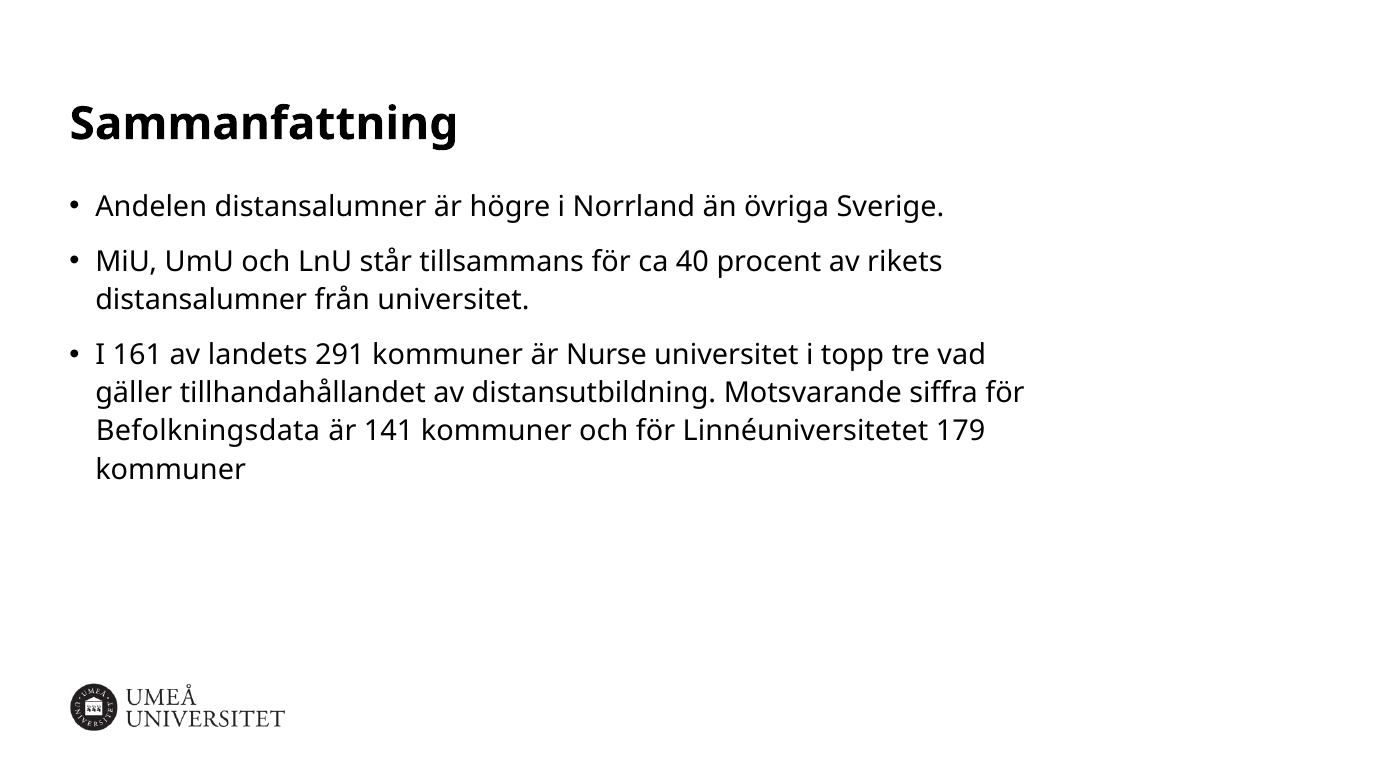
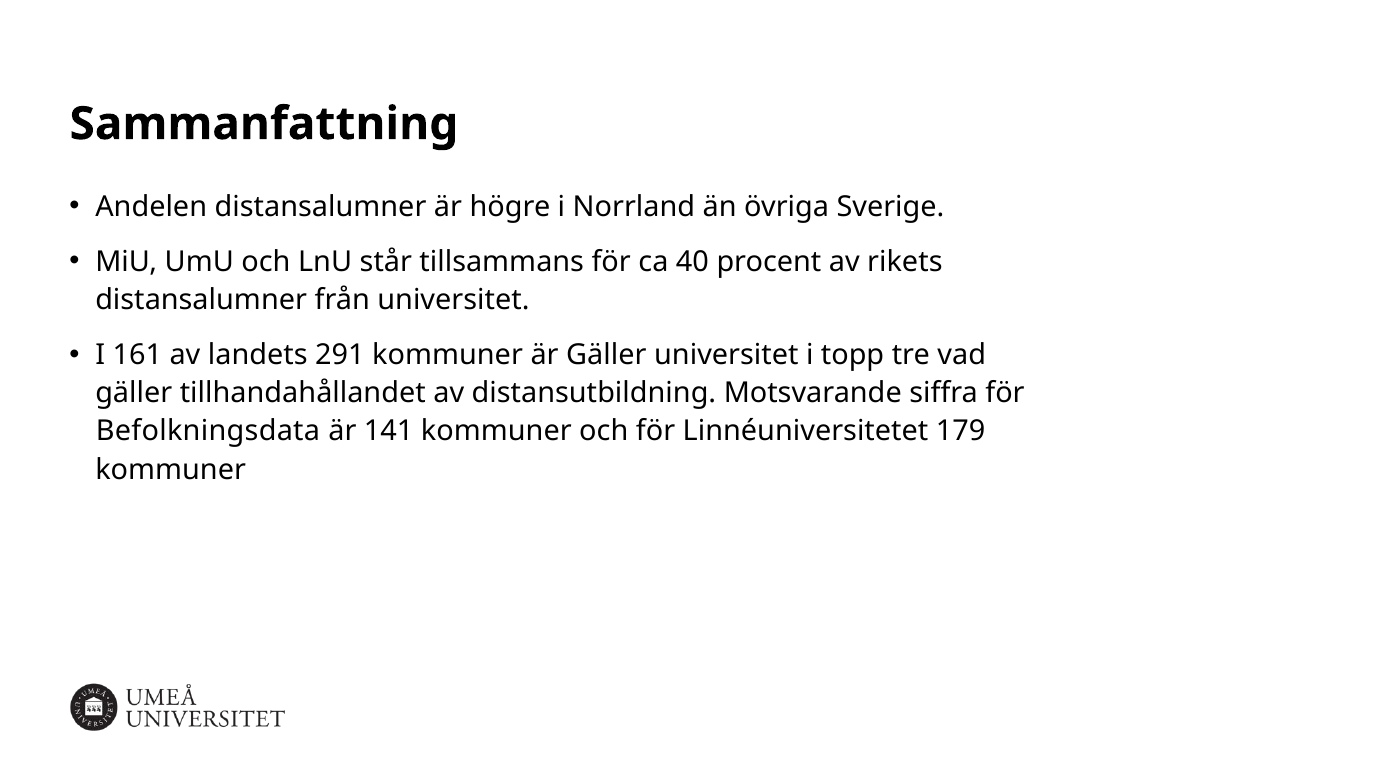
är Nurse: Nurse -> Gäller (606, 355)
